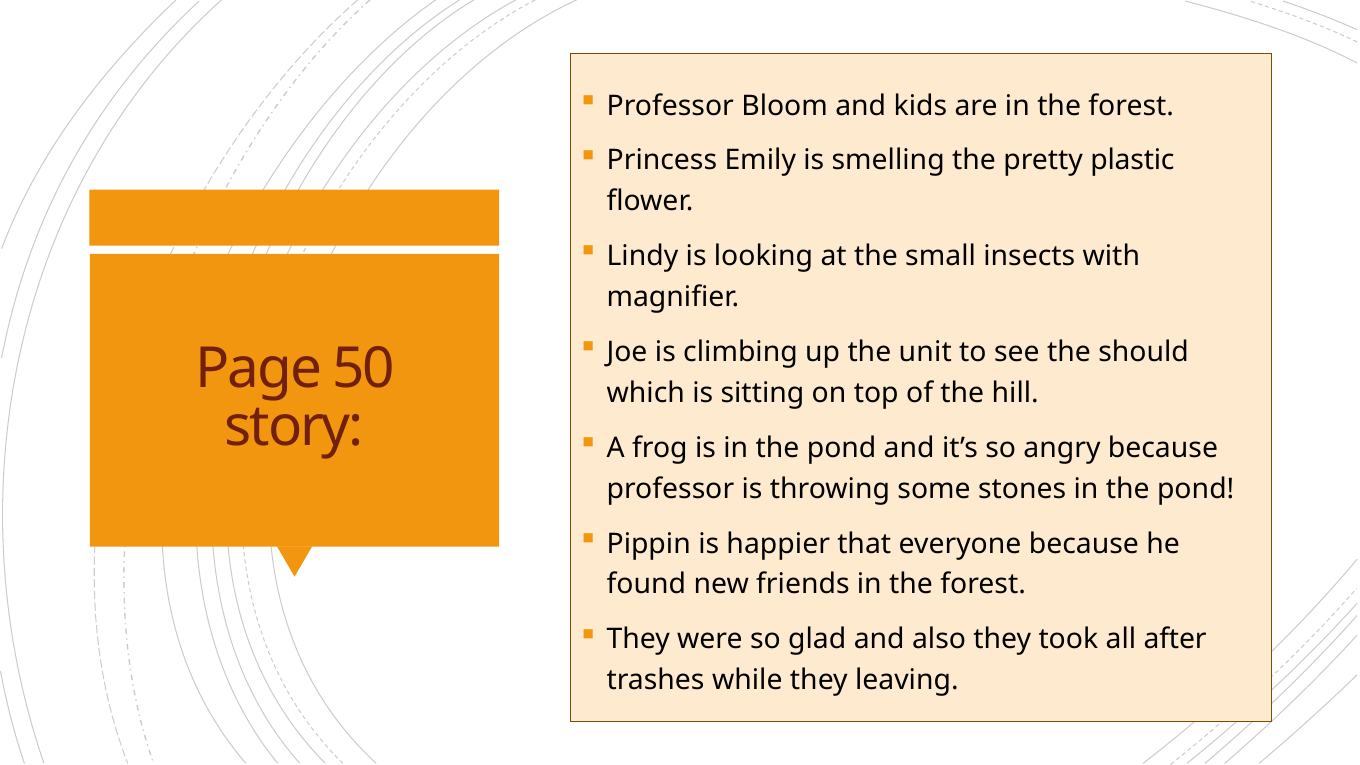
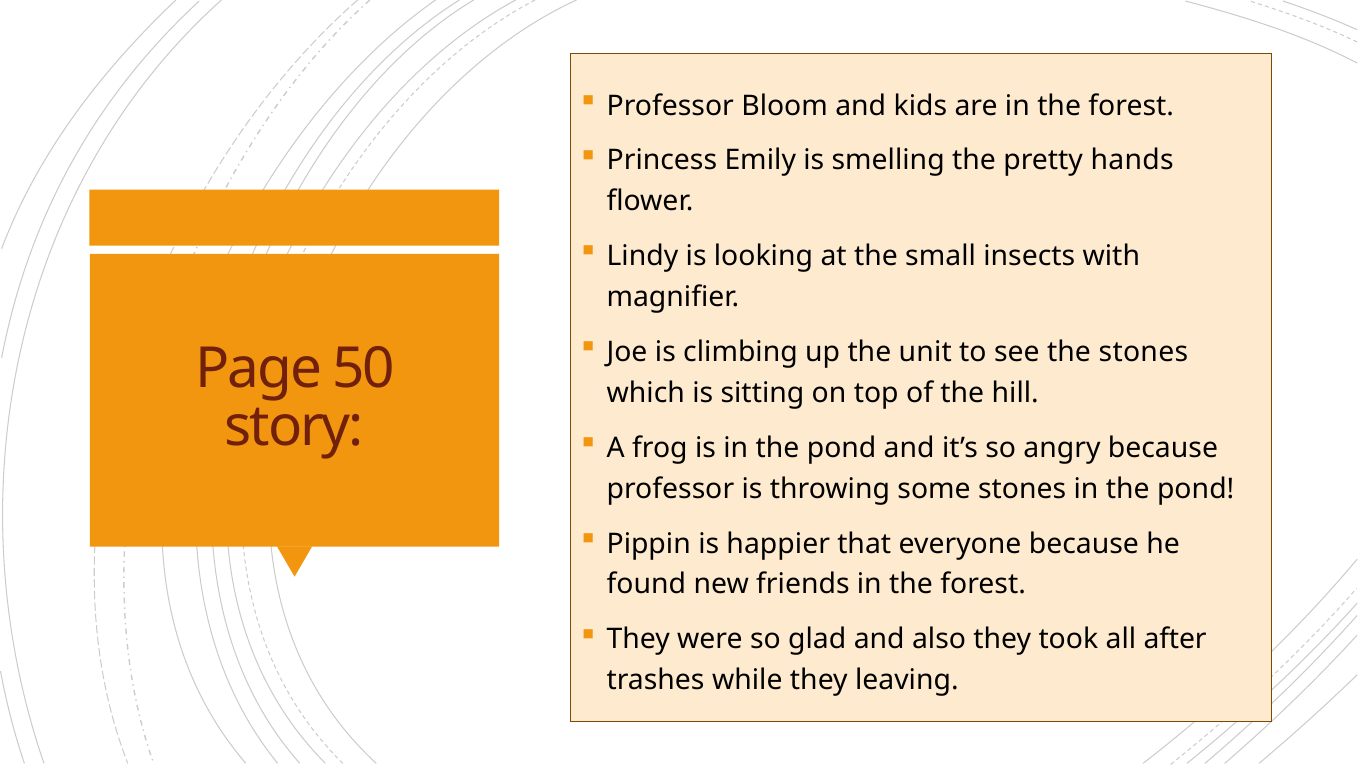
plastic: plastic -> hands (1132, 161)
the should: should -> stones (1143, 352)
